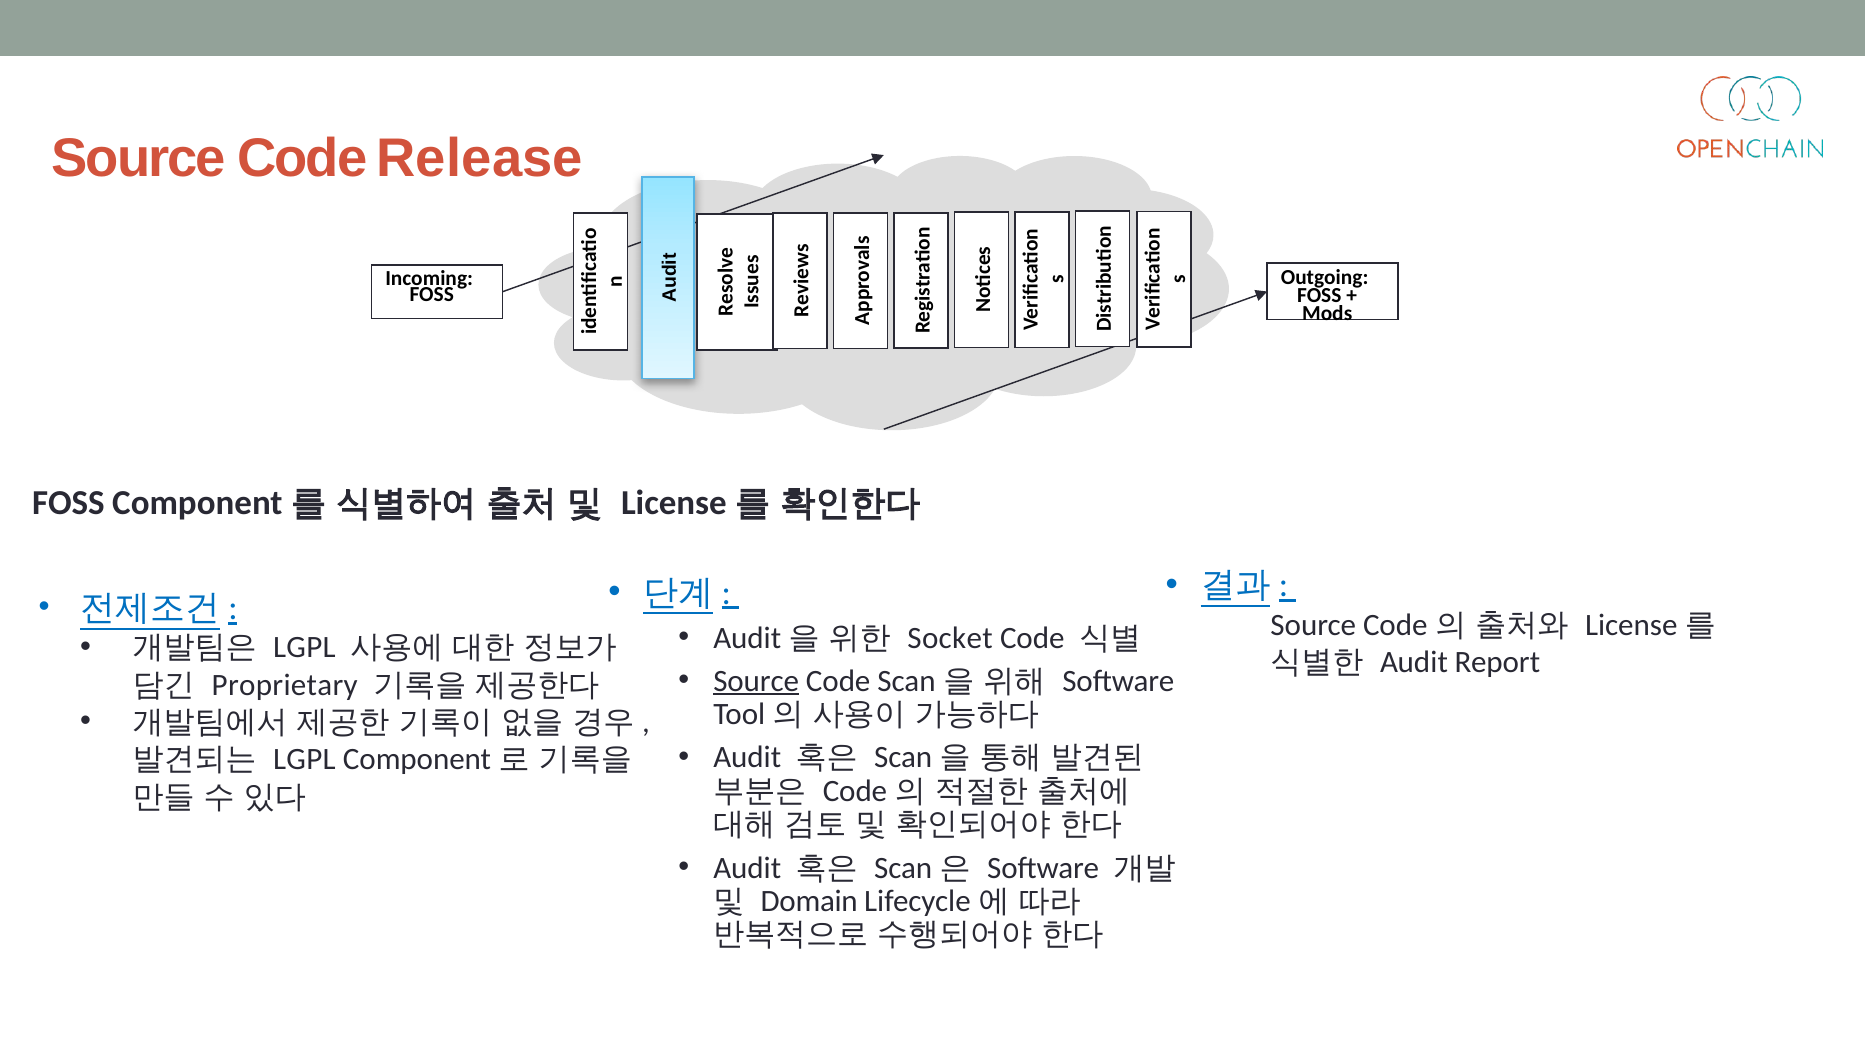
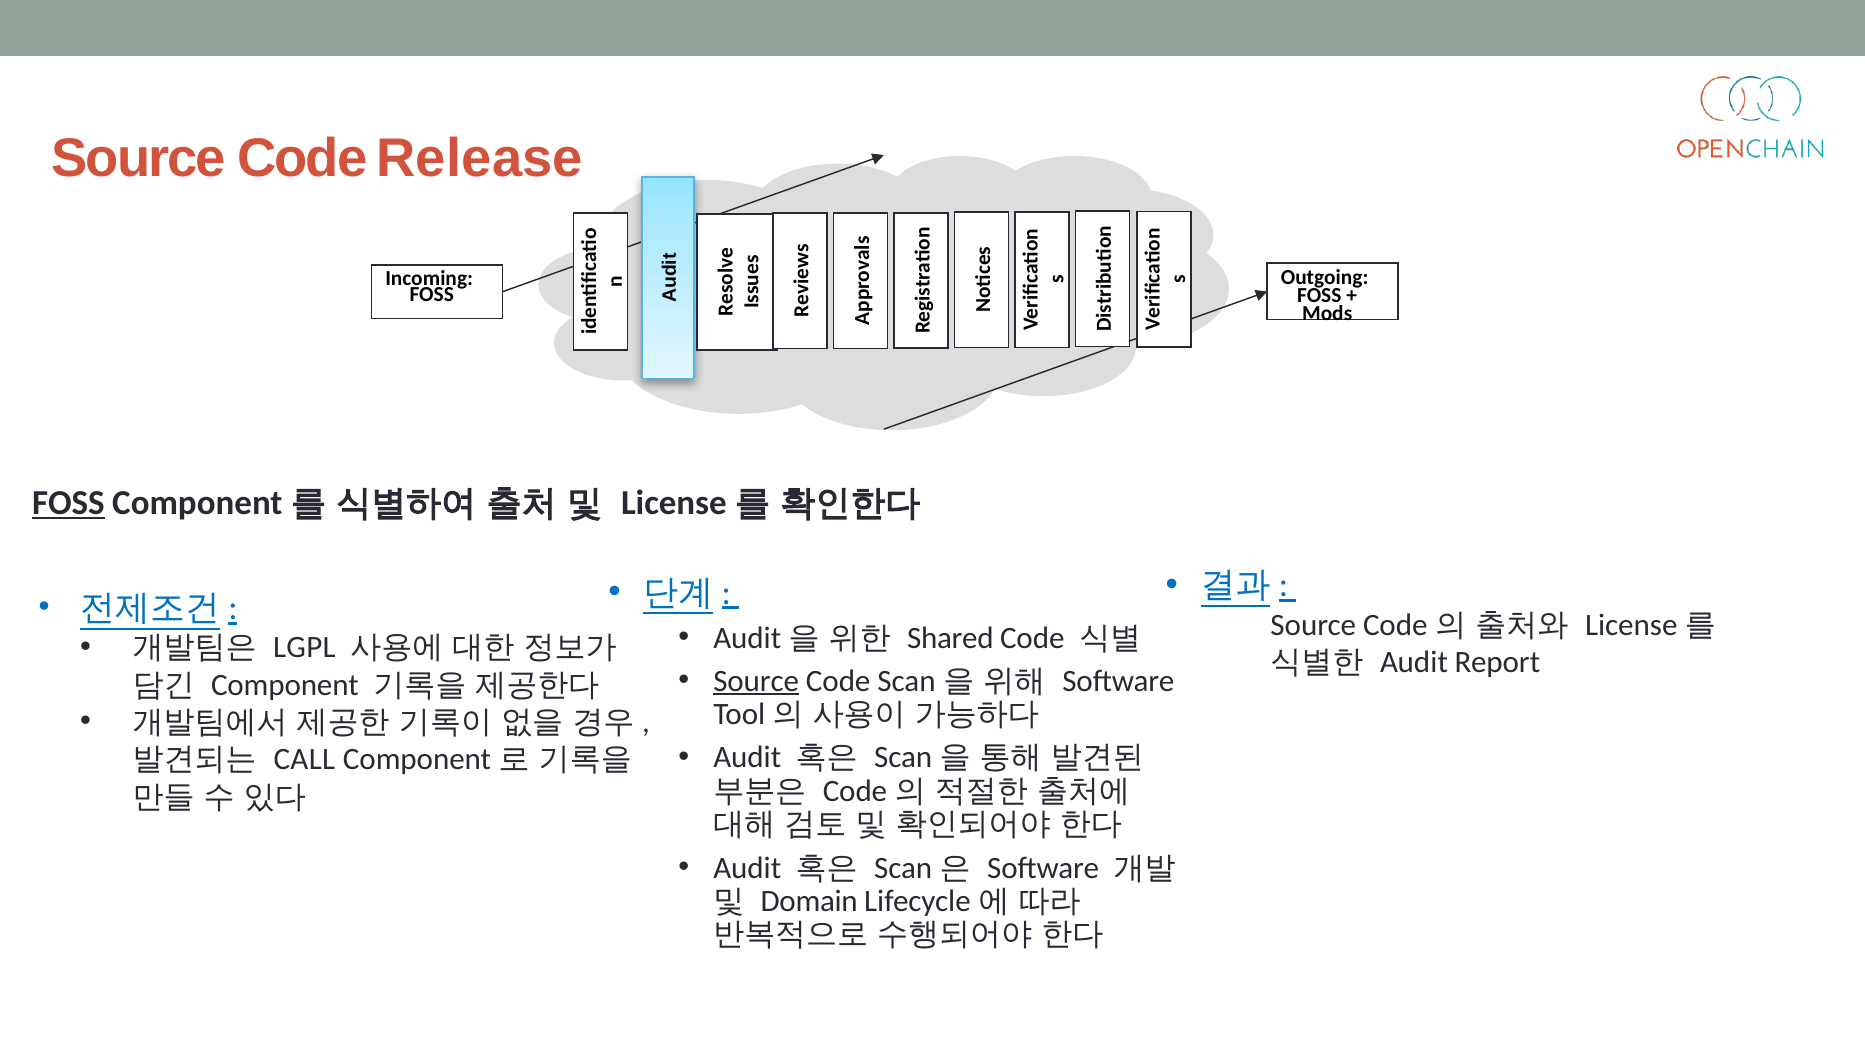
FOSS underline: none -> present (68, 503)
Socket: Socket -> Shared (950, 638)
Proprietary: Proprietary -> Component (285, 685)
LGPL: LGPL -> CALL (304, 760)
